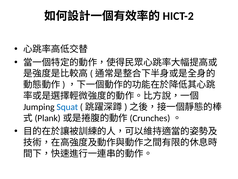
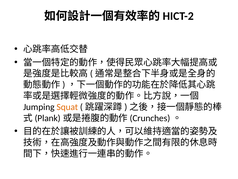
Squat colour: blue -> orange (67, 107)
